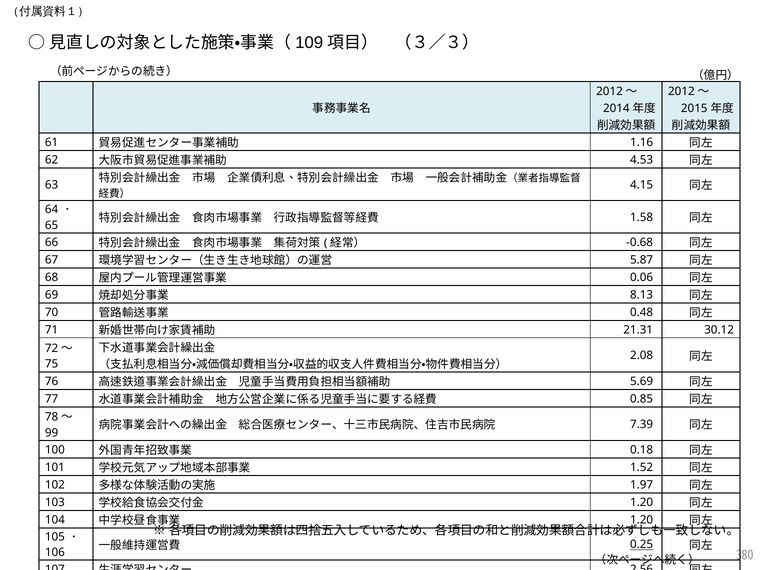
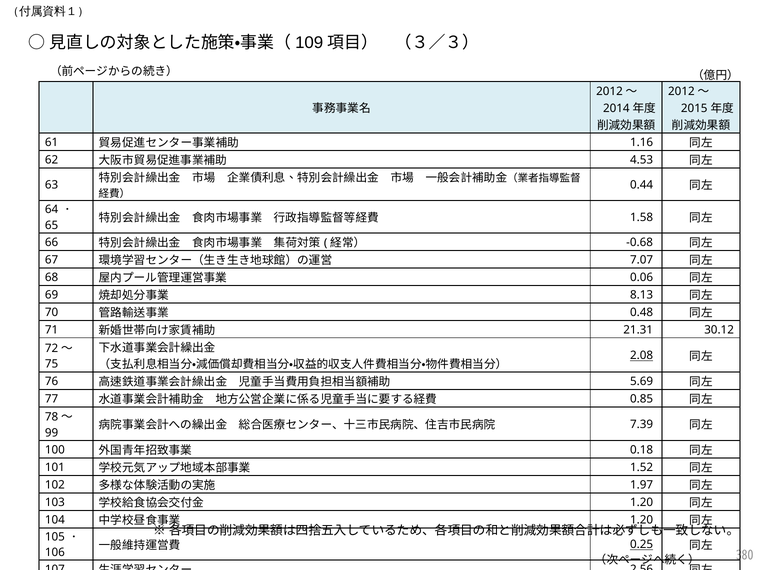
4.15: 4.15 -> 0.44 (642, 185)
5.87: 5.87 -> 7.07 (642, 260)
2.08 underline: none -> present (642, 356)
